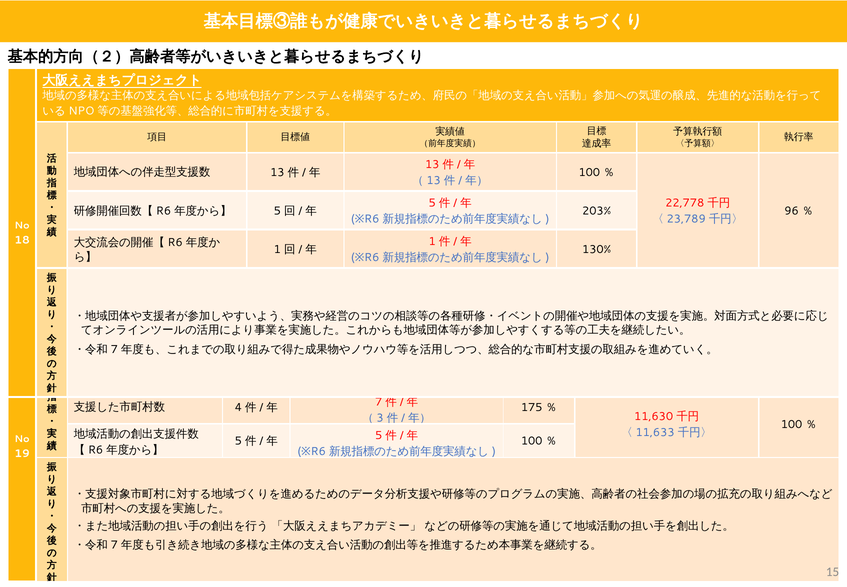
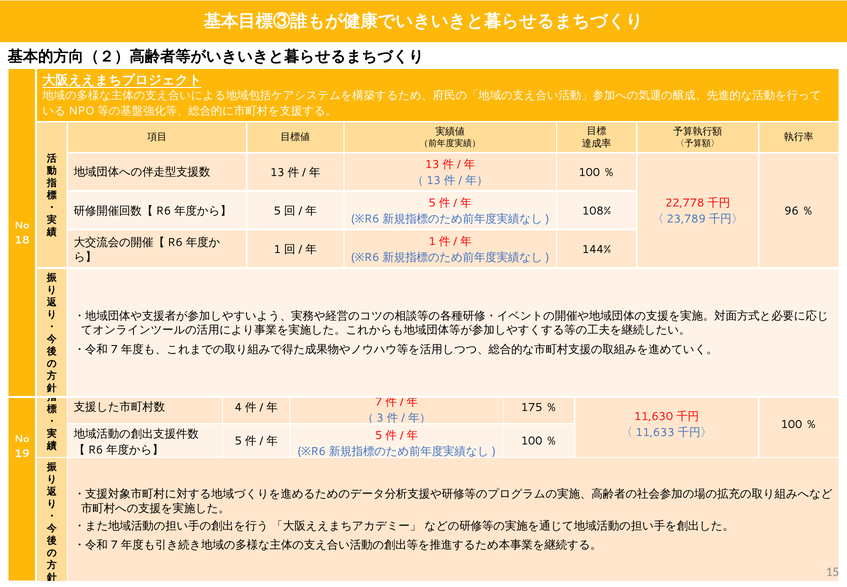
203%: 203% -> 108% (597, 211)
130%: 130% -> 144% (597, 249)
